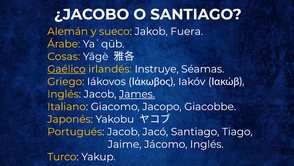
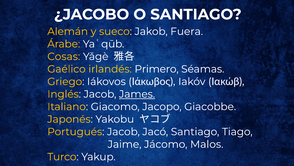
Gaélico underline: present -> none (66, 69)
Instruye: Instruye -> Primero (157, 69)
Jácomo Inglés: Inglés -> Malos (207, 144)
